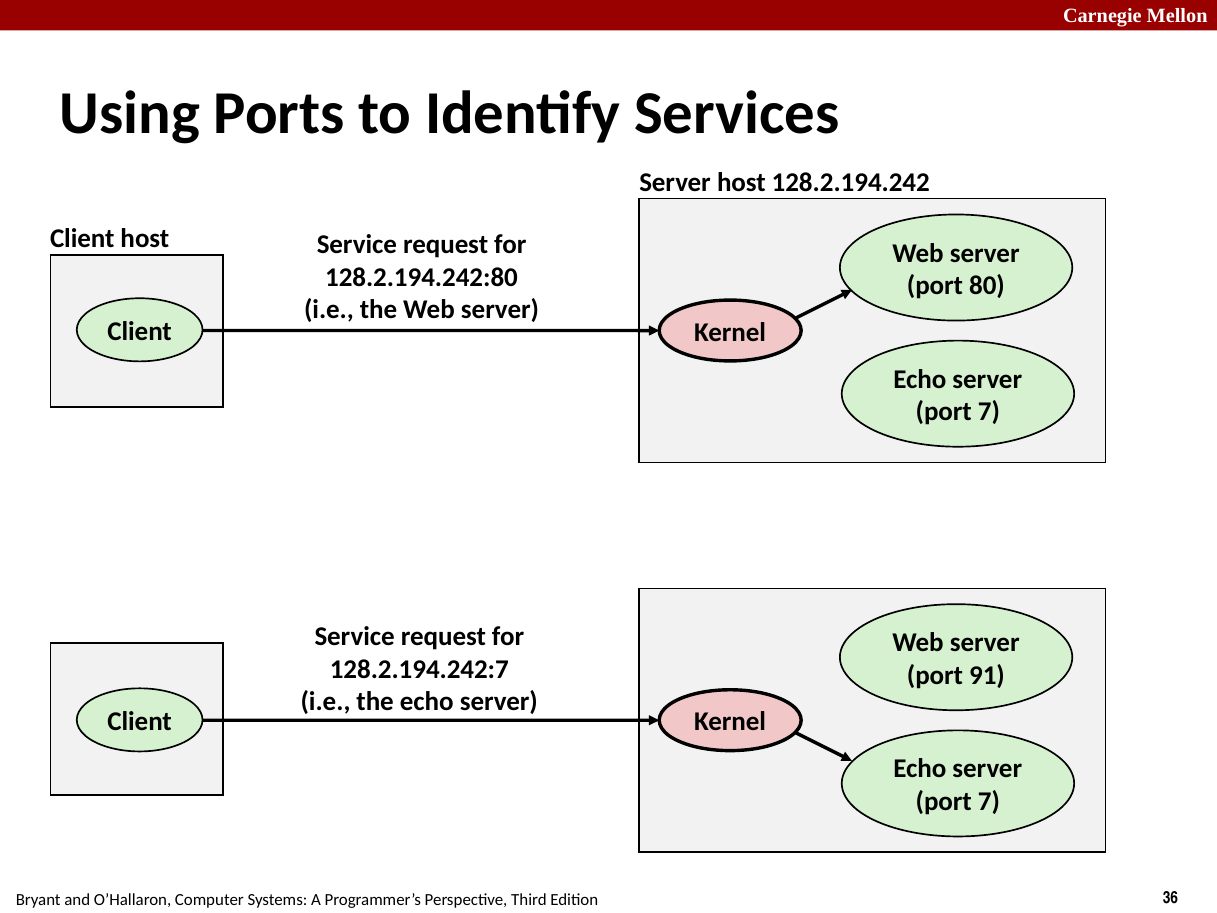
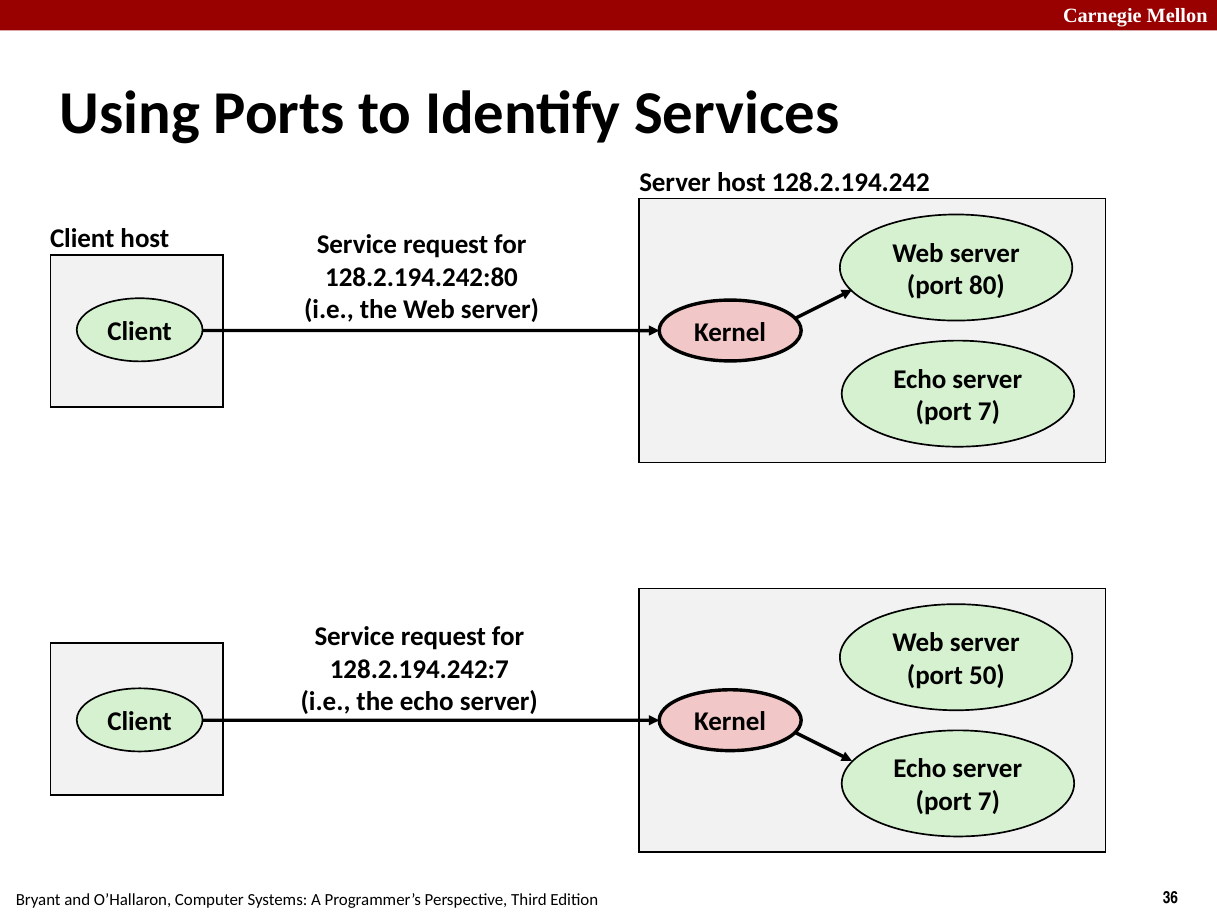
91: 91 -> 50 (987, 675)
